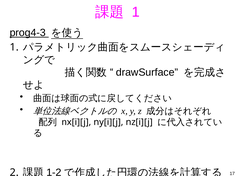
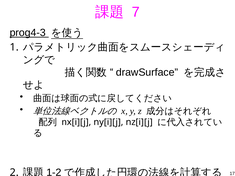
1: 1 -> 7 (136, 12)
